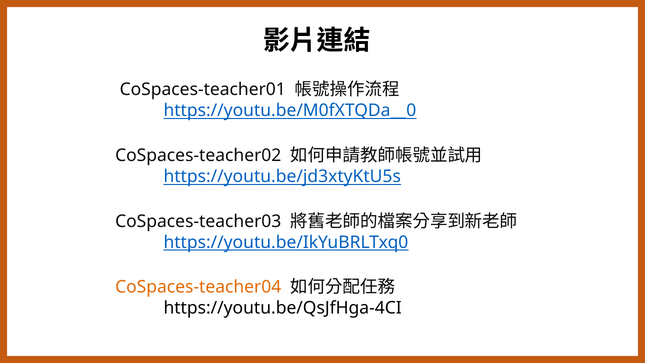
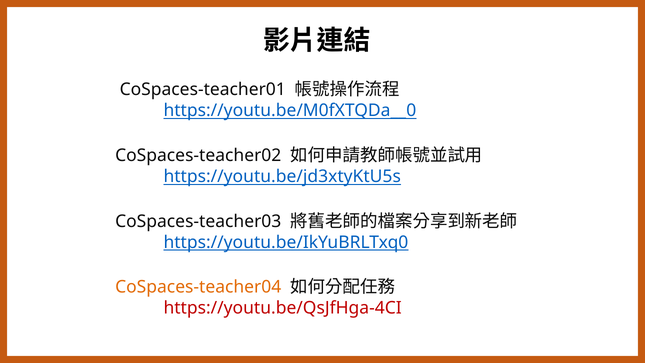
https://youtu.be/QsJfHga-4CI colour: black -> red (283, 308)
